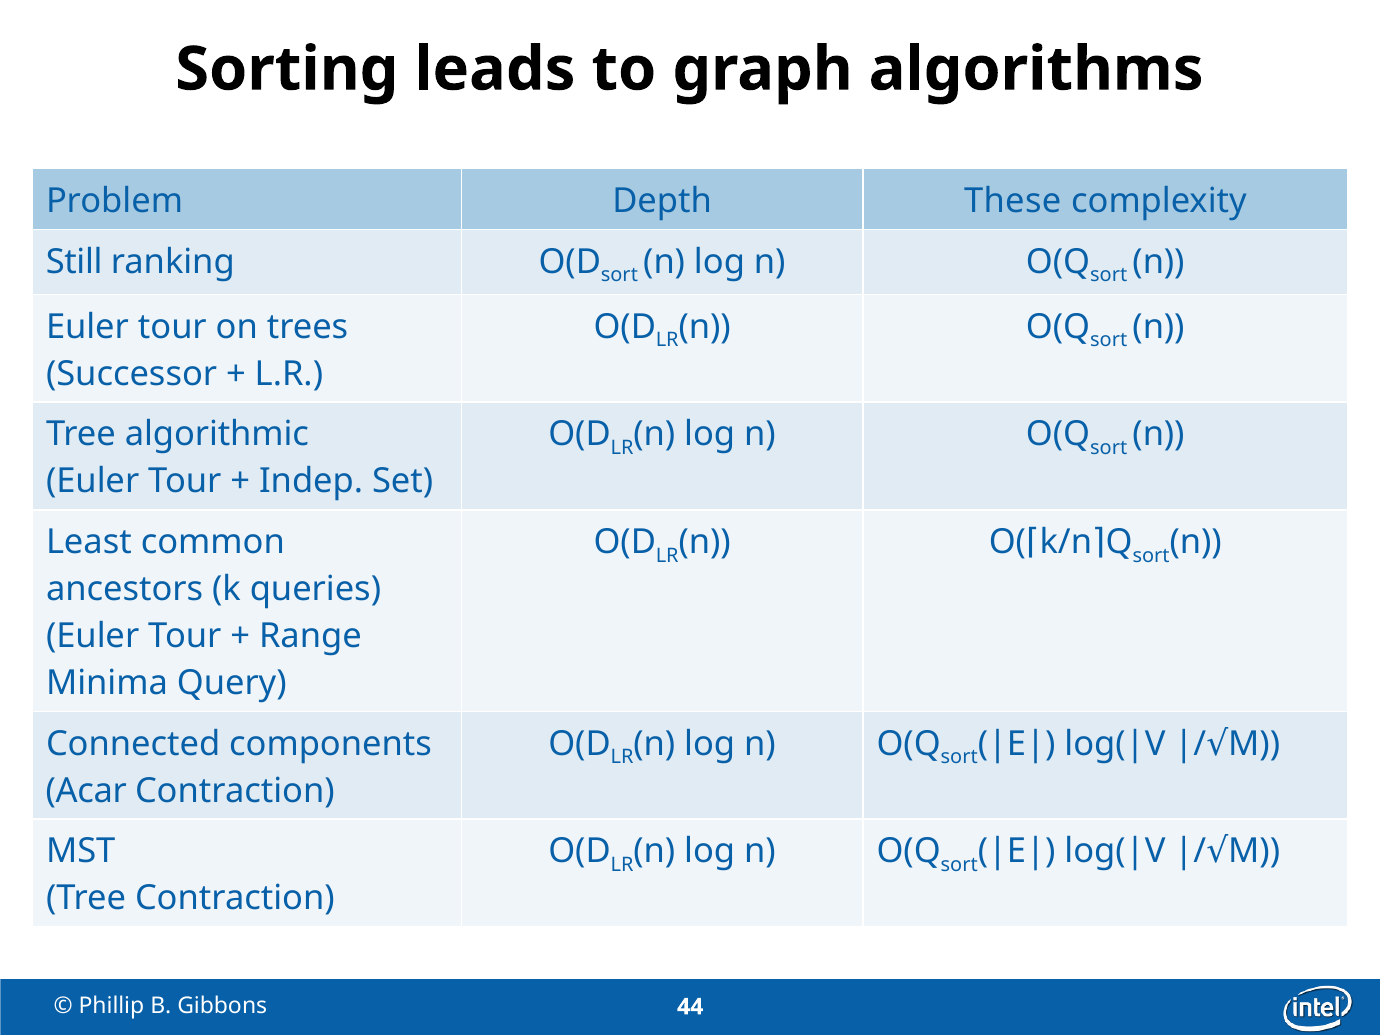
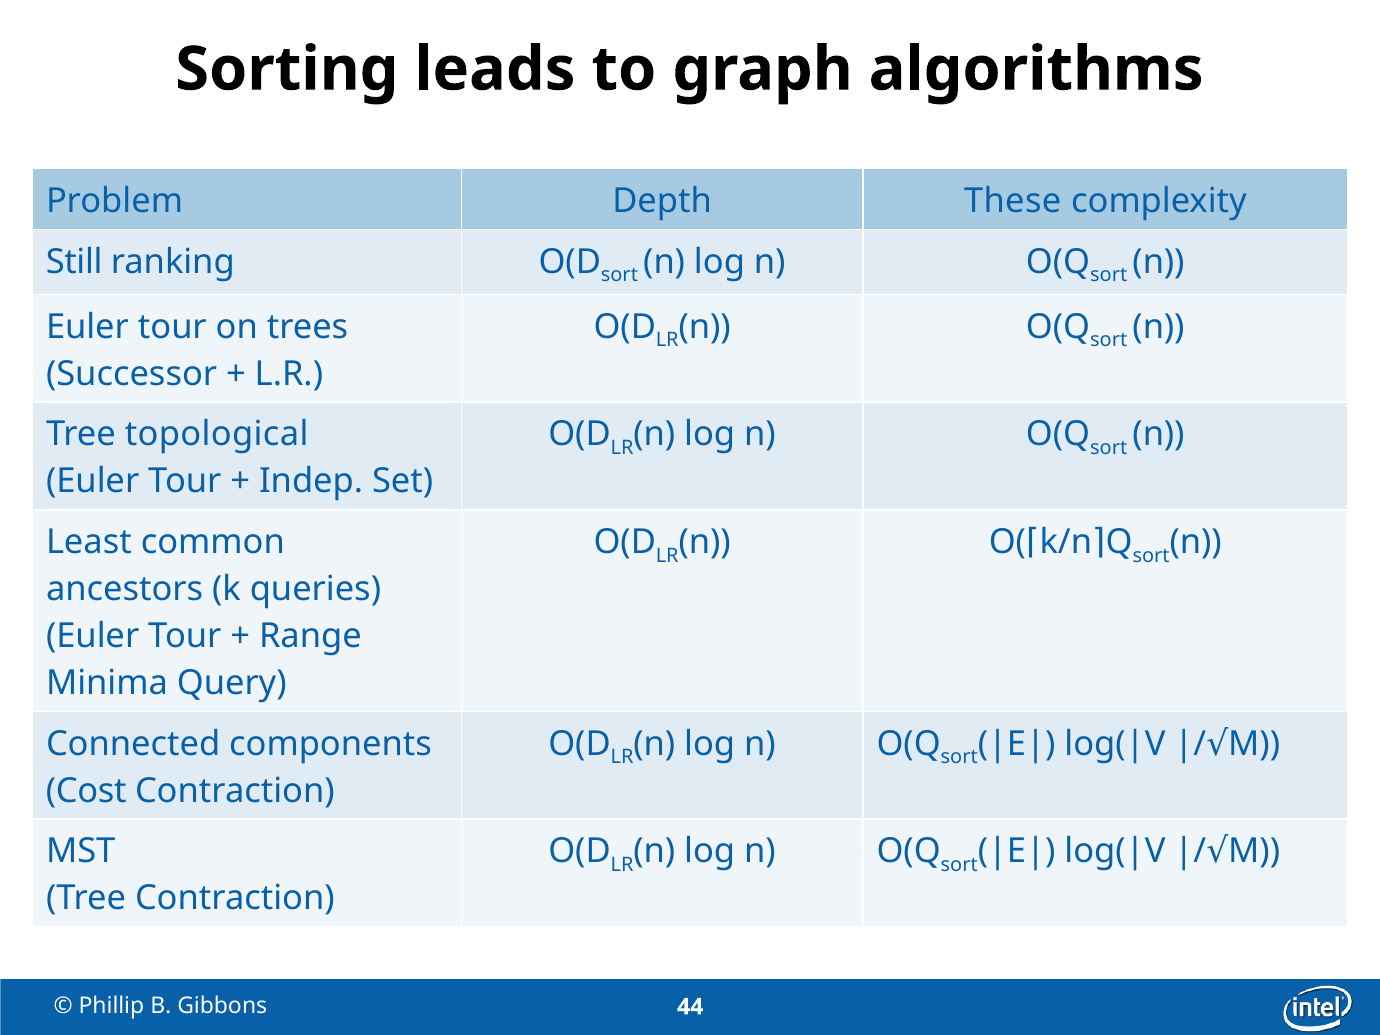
algorithmic: algorithmic -> topological (217, 435)
Acar: Acar -> Cost (86, 791)
